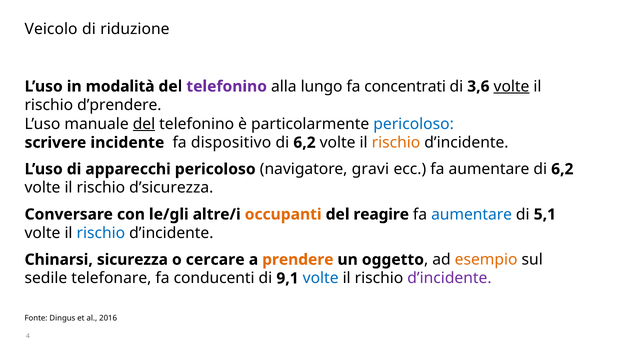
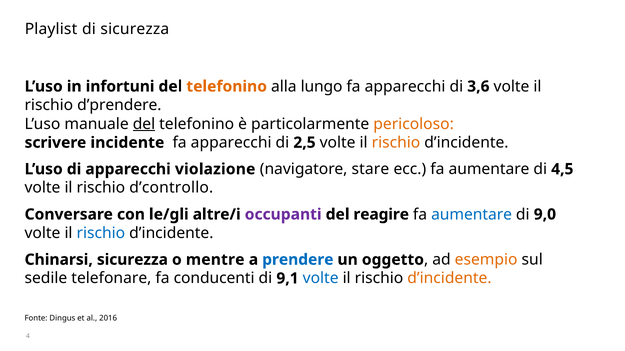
Veicolo: Veicolo -> Playlist (51, 29)
di riduzione: riduzione -> sicurezza (135, 29)
modalità: modalità -> infortuni (120, 87)
telefonino colour: purple -> orange (227, 87)
concentrati: concentrati -> apparecchi (405, 87)
volte underline: present -> none (512, 87)
pericoloso colour: blue -> orange (414, 124)
dispositivo: dispositivo -> apparecchi (231, 143)
6,2: 6,2 -> 2,5 (304, 143)
apparecchi pericoloso: pericoloso -> violazione (215, 169)
gravi: gravi -> stare (370, 169)
aumentare di 6,2: 6,2 -> 4,5 (562, 169)
d’sicurezza: d’sicurezza -> d’controllo (171, 188)
occupanti colour: orange -> purple (283, 215)
5,1: 5,1 -> 9,0 (545, 215)
cercare: cercare -> mentre (215, 260)
prendere colour: orange -> blue (298, 260)
d’incidente colour: purple -> orange (449, 279)
